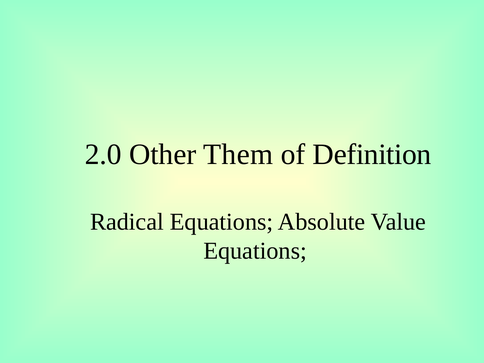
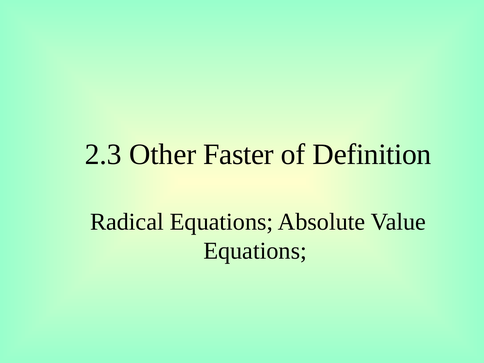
2.0: 2.0 -> 2.3 (103, 154)
Them: Them -> Faster (238, 154)
